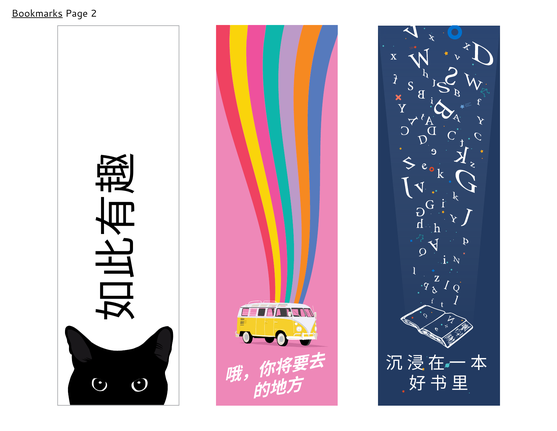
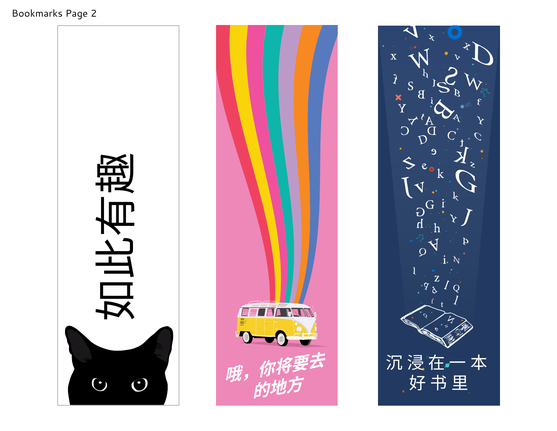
Bookmarks underline: present -> none (37, 13)
